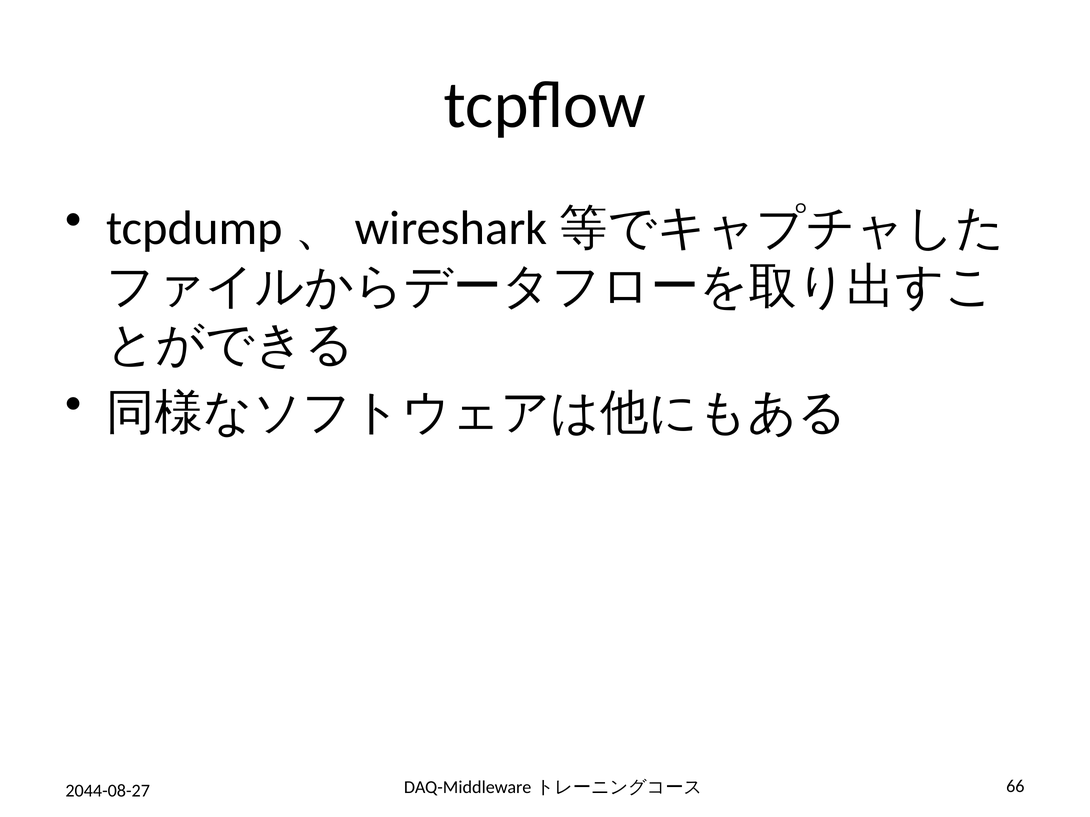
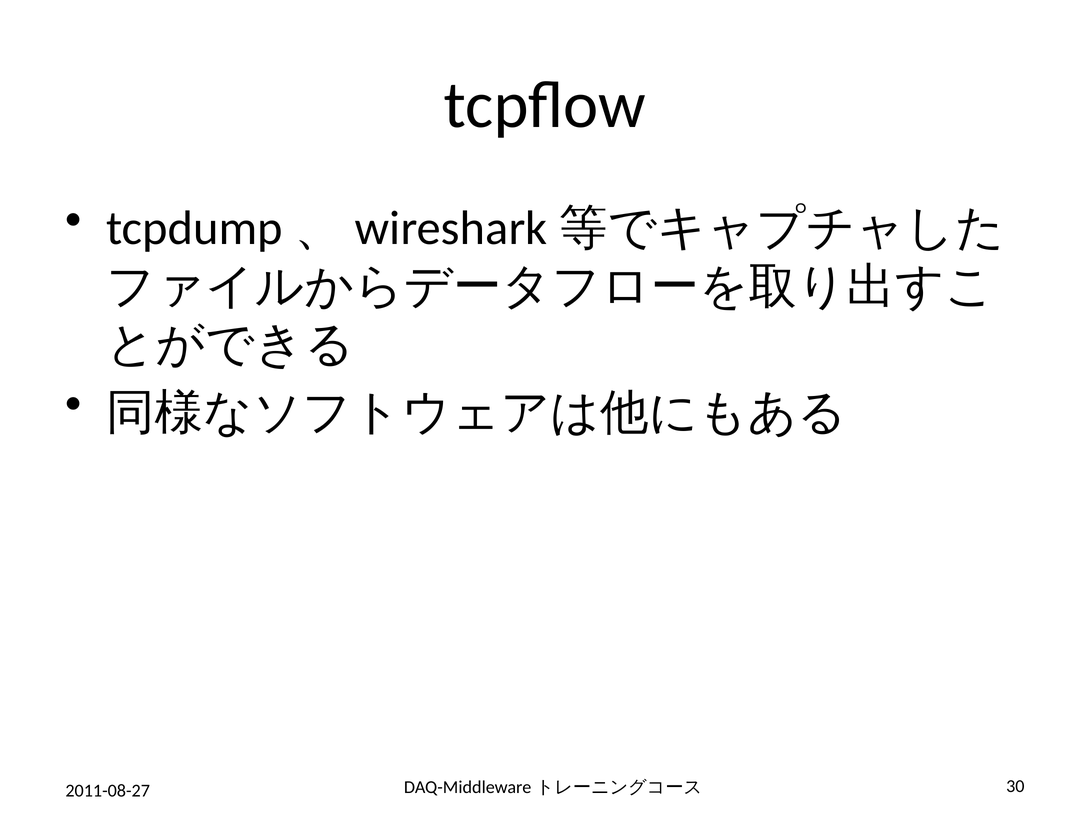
2044-08-27: 2044-08-27 -> 2011-08-27 (108, 791)
66: 66 -> 30 (1015, 787)
